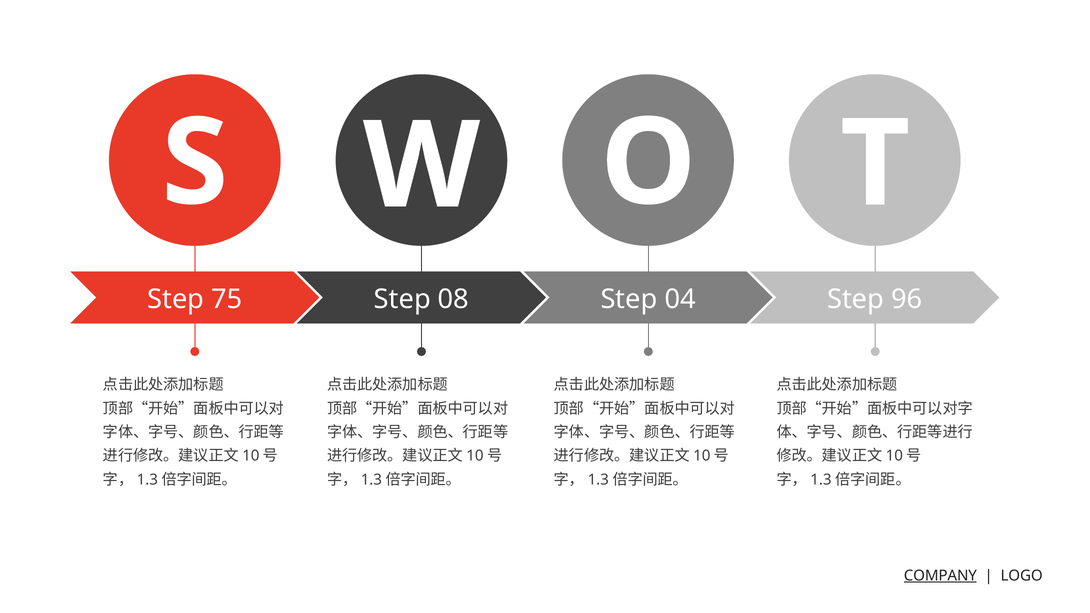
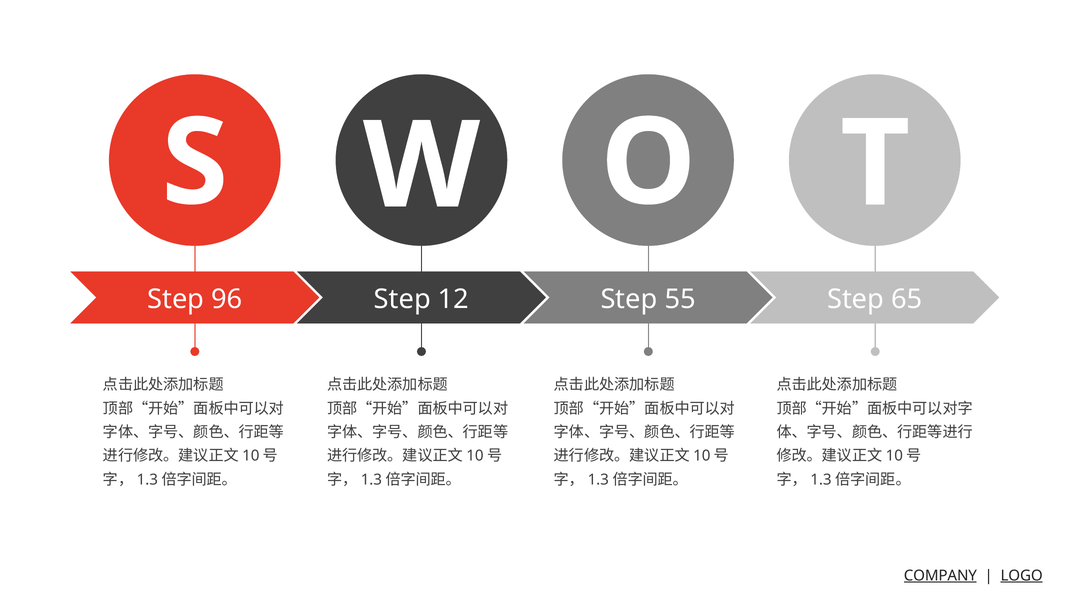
75: 75 -> 96 (227, 299)
08: 08 -> 12 (453, 299)
04: 04 -> 55 (680, 299)
96: 96 -> 65 (907, 299)
LOGO underline: none -> present (1022, 576)
